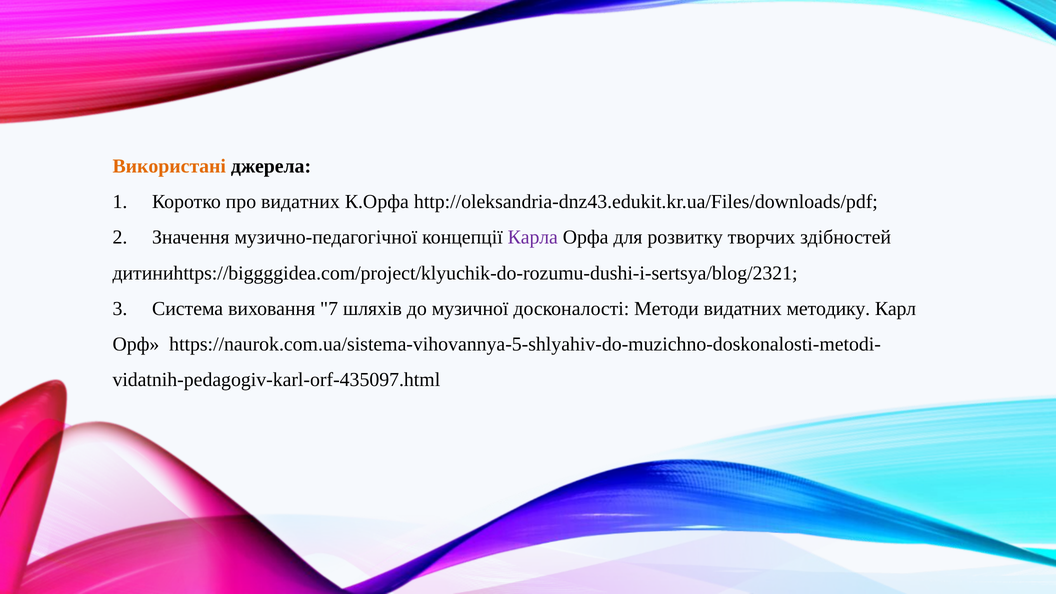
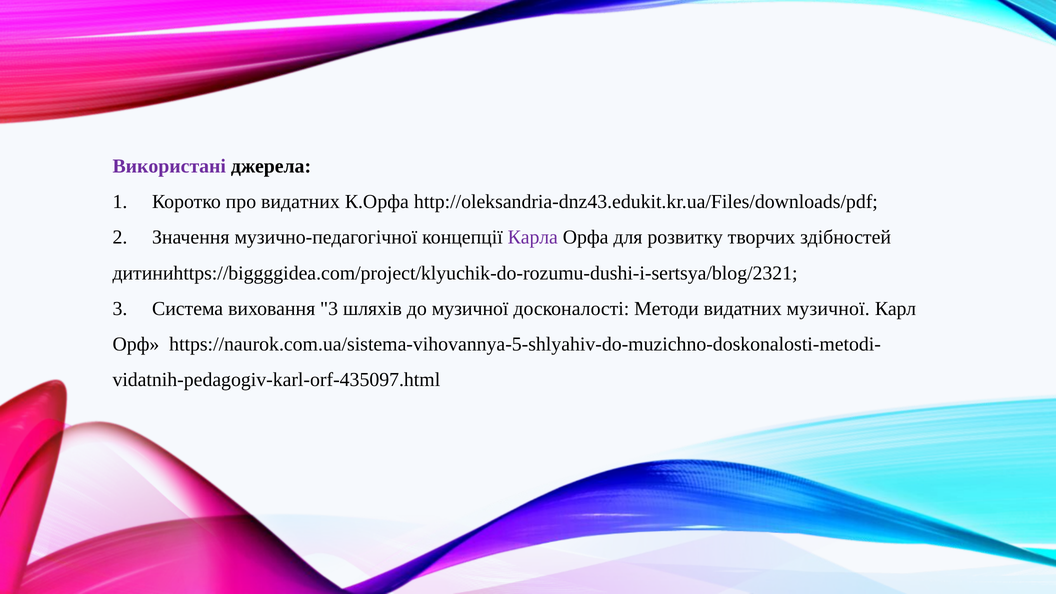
Використані colour: orange -> purple (169, 166)
виховання 7: 7 -> 3 (329, 309)
видатних методику: методику -> музичної (828, 309)
